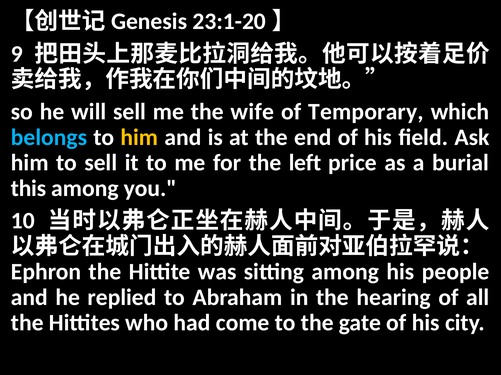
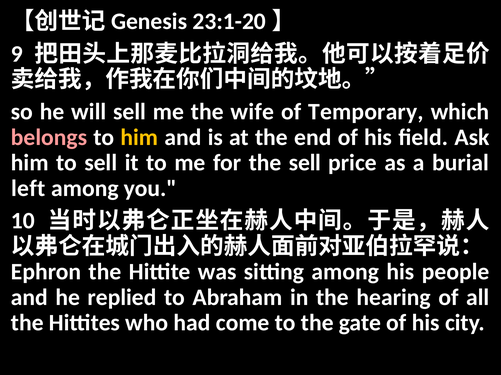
belongs colour: light blue -> pink (49, 138)
the left: left -> sell (305, 163)
this: this -> left (28, 189)
